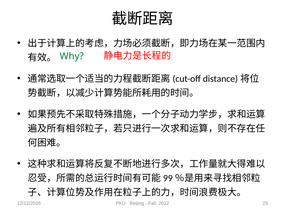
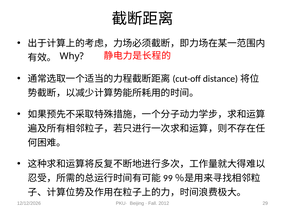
Why colour: green -> black (72, 56)
